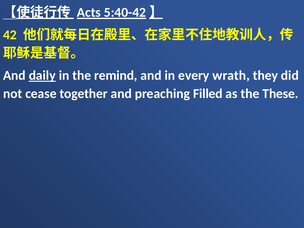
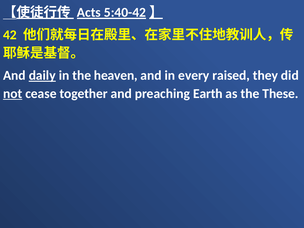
remind: remind -> heaven (116, 75)
wrath: wrath -> raised (231, 75)
not underline: none -> present (13, 94)
Filled: Filled -> Earth (208, 94)
